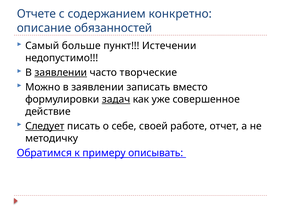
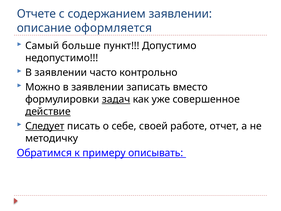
содержанием конкретно: конкретно -> заявлении (180, 14)
обязанностей: обязанностей -> оформляется (113, 28)
Истечении: Истечении -> Допустимо (169, 46)
заявлении underline: present -> none (61, 72)
творческие: творческие -> контрольно (149, 72)
действие underline: none -> present (48, 111)
